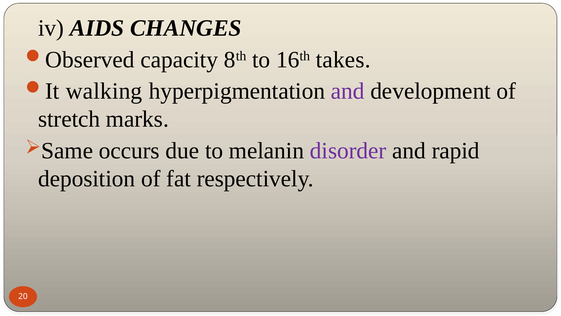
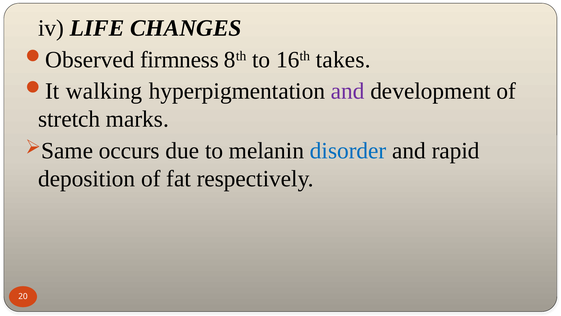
AIDS: AIDS -> LIFE (97, 28)
capacity: capacity -> firmness (179, 60)
disorder colour: purple -> blue (348, 151)
